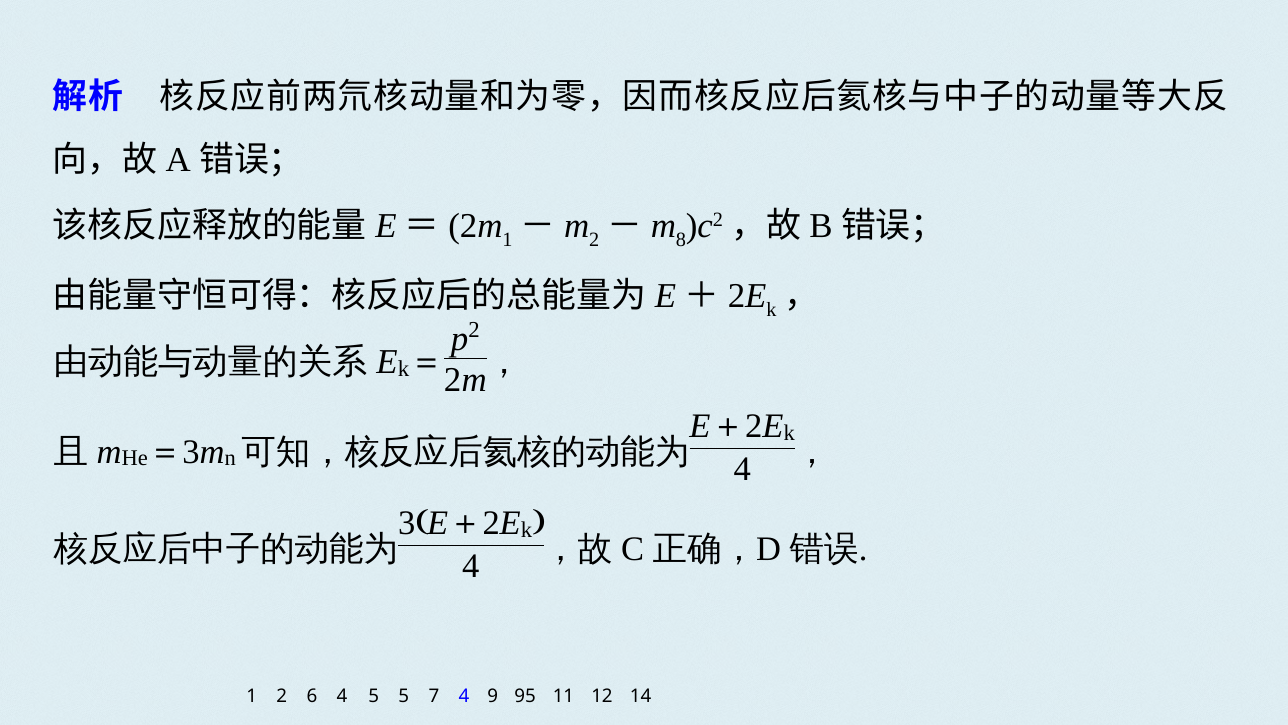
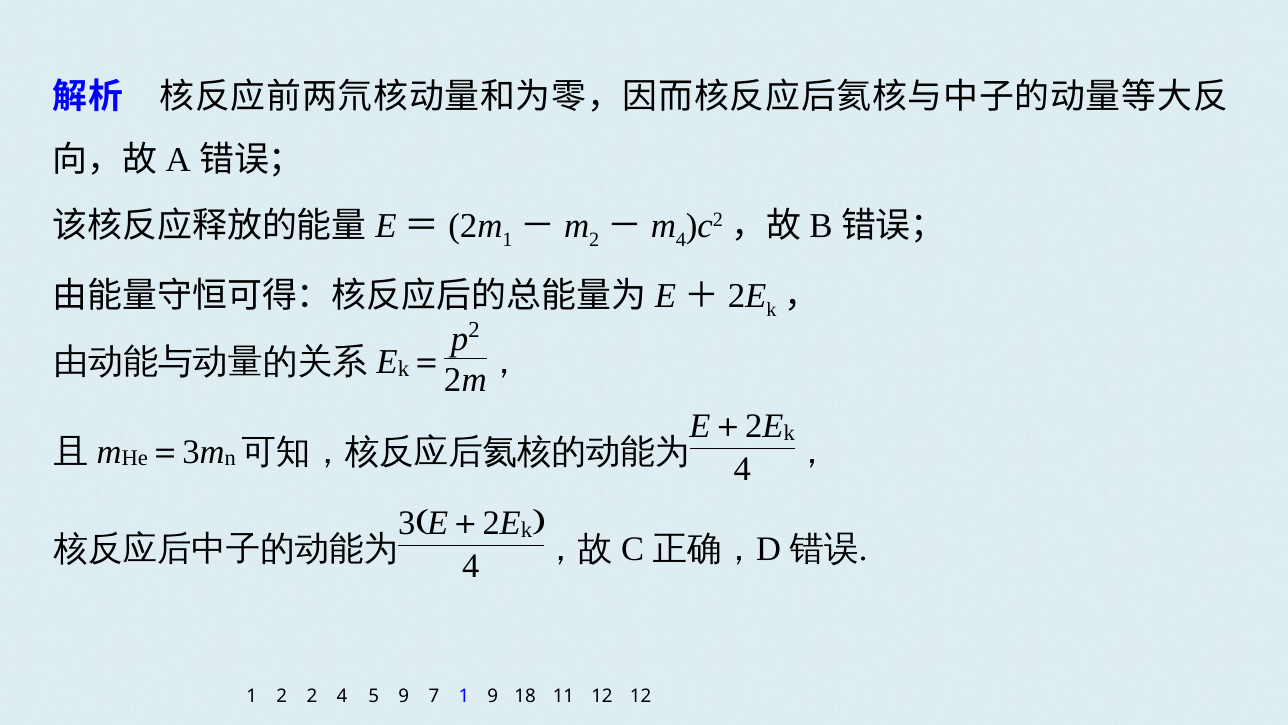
8: 8 -> 4 (681, 239)
2 6: 6 -> 2 (312, 696)
5 5: 5 -> 9 (404, 696)
7 4: 4 -> 1 (464, 696)
95: 95 -> 18 (525, 696)
12 14: 14 -> 12 (641, 696)
